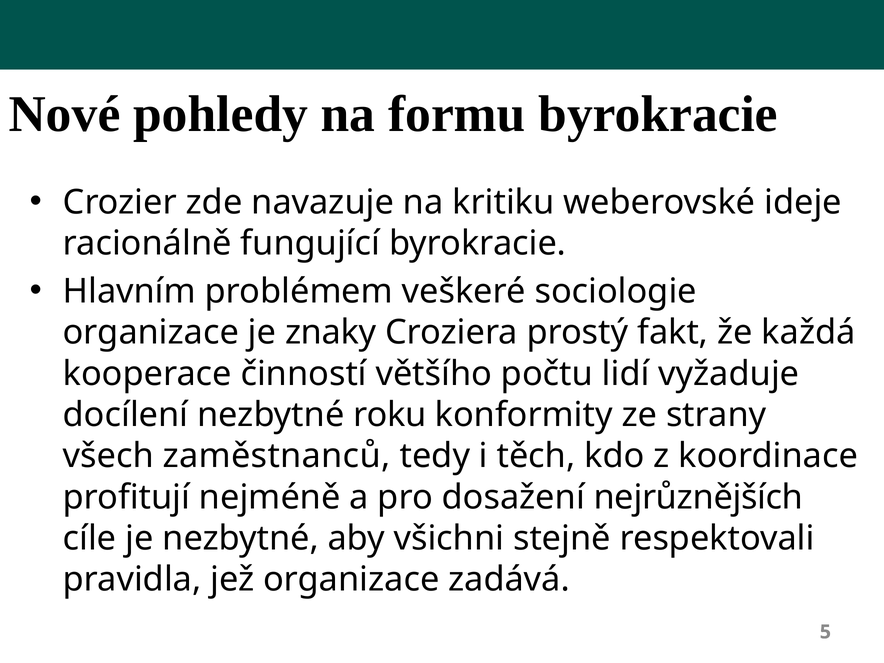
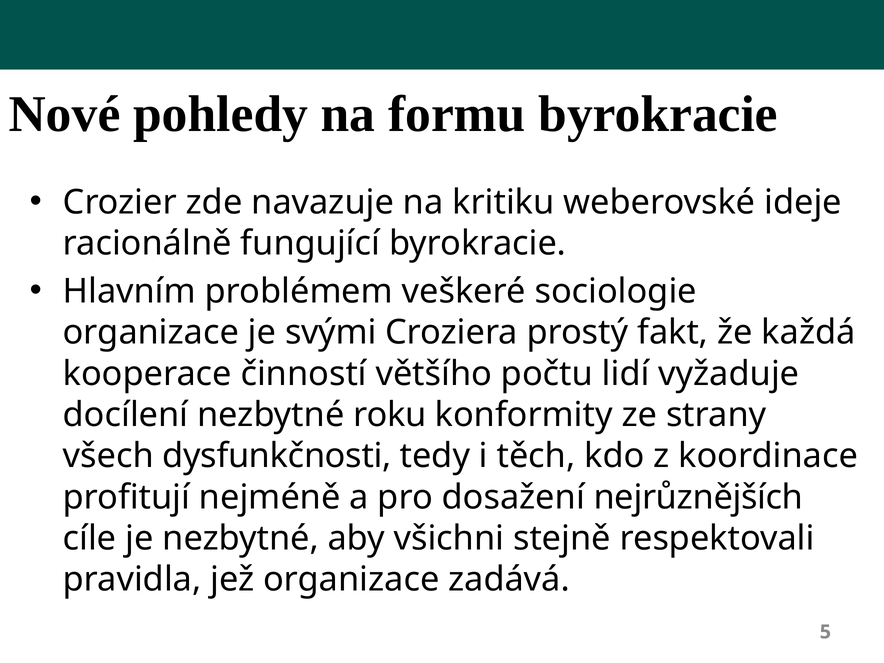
znaky: znaky -> svými (331, 333)
zaměstnanců: zaměstnanců -> dysfunkčnosti (277, 456)
